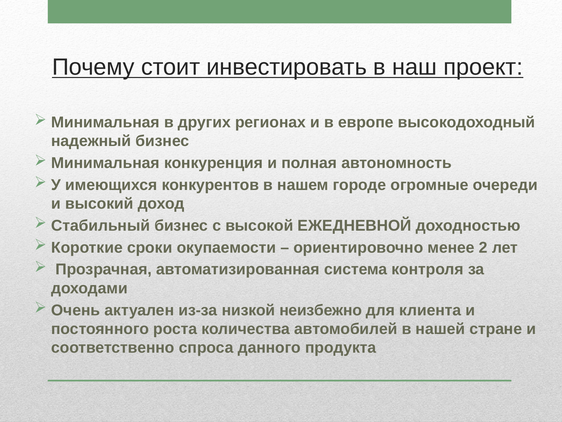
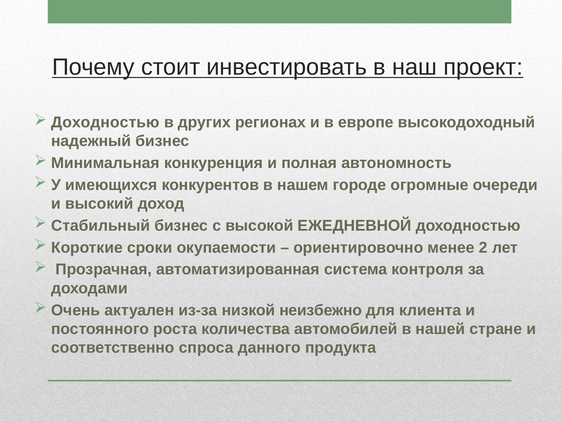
Минимальная: Минимальная -> Доходностью (105, 122)
